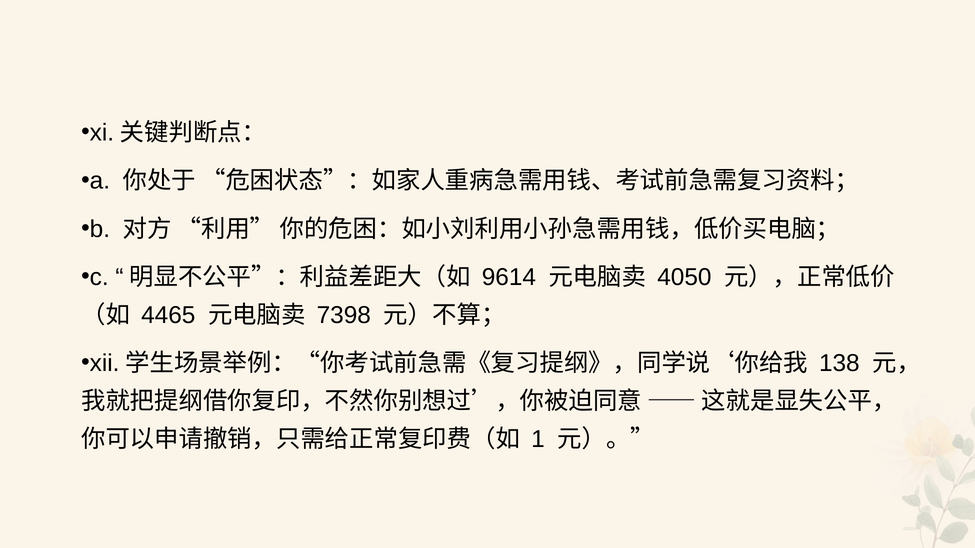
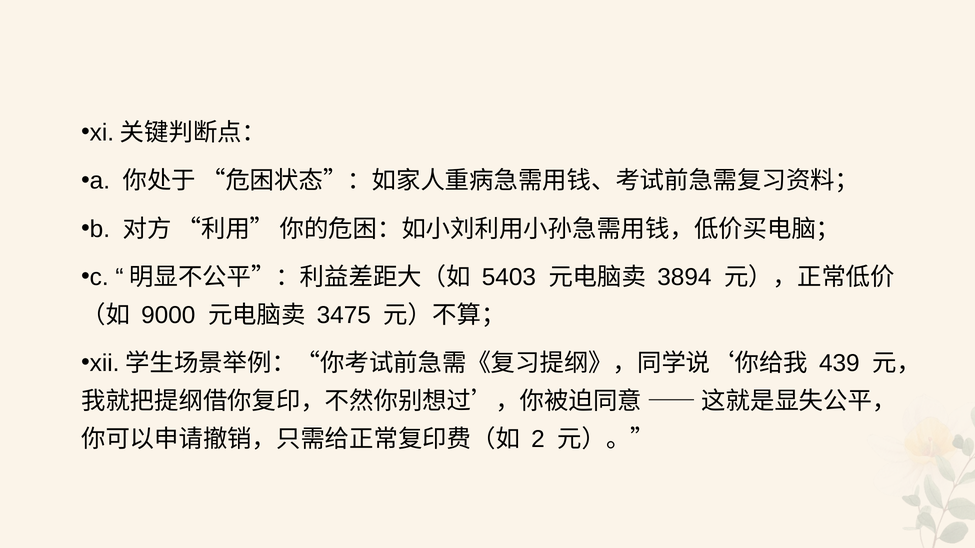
9614: 9614 -> 5403 (509, 277)
4050: 4050 -> 3894 (684, 277)
4465: 4465 -> 9000 (168, 315)
7398: 7398 -> 3475 (344, 315)
138: 138 -> 439 (839, 364)
1: 1 -> 2 (538, 440)
